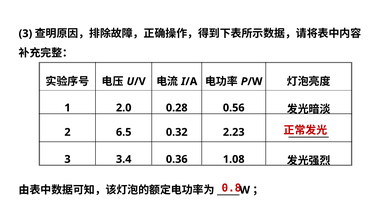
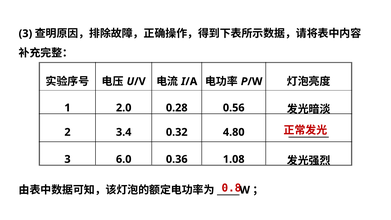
6.5: 6.5 -> 3.4 (124, 132)
2.23: 2.23 -> 4.80 (234, 132)
3.4: 3.4 -> 6.0 (124, 159)
